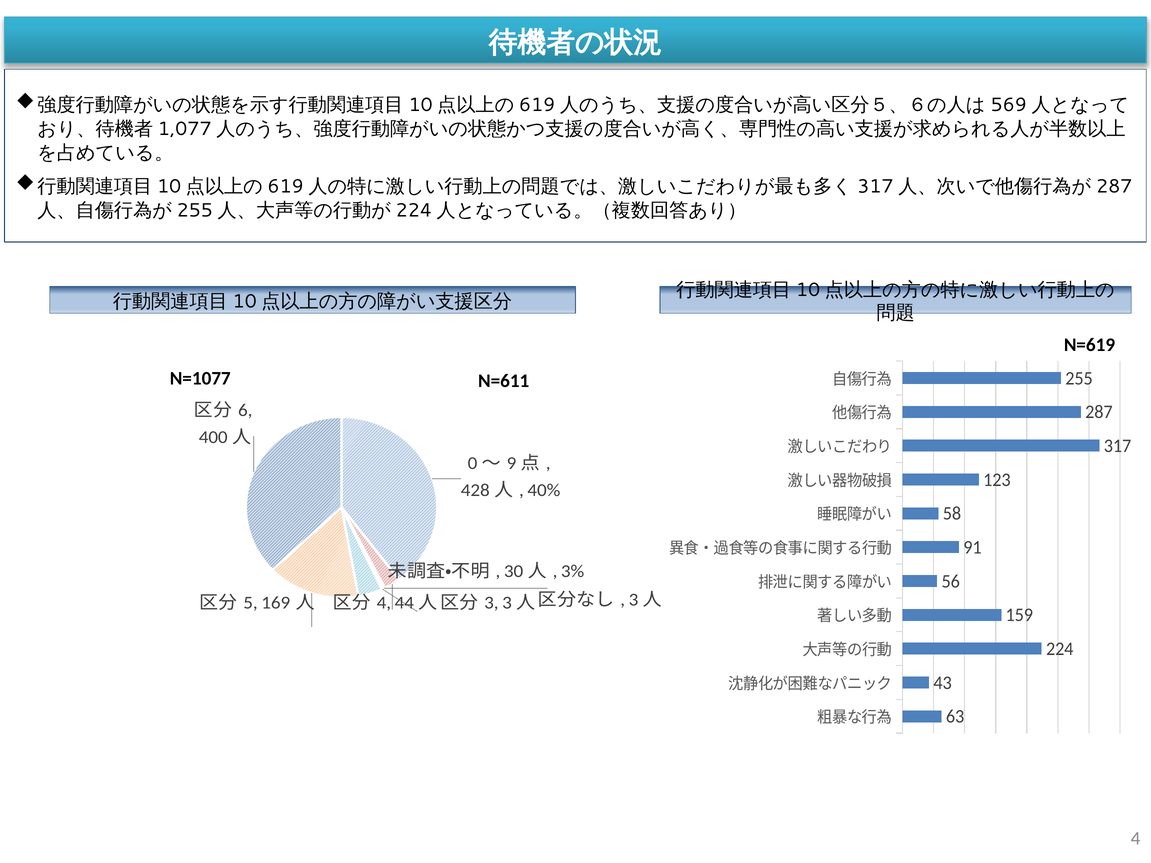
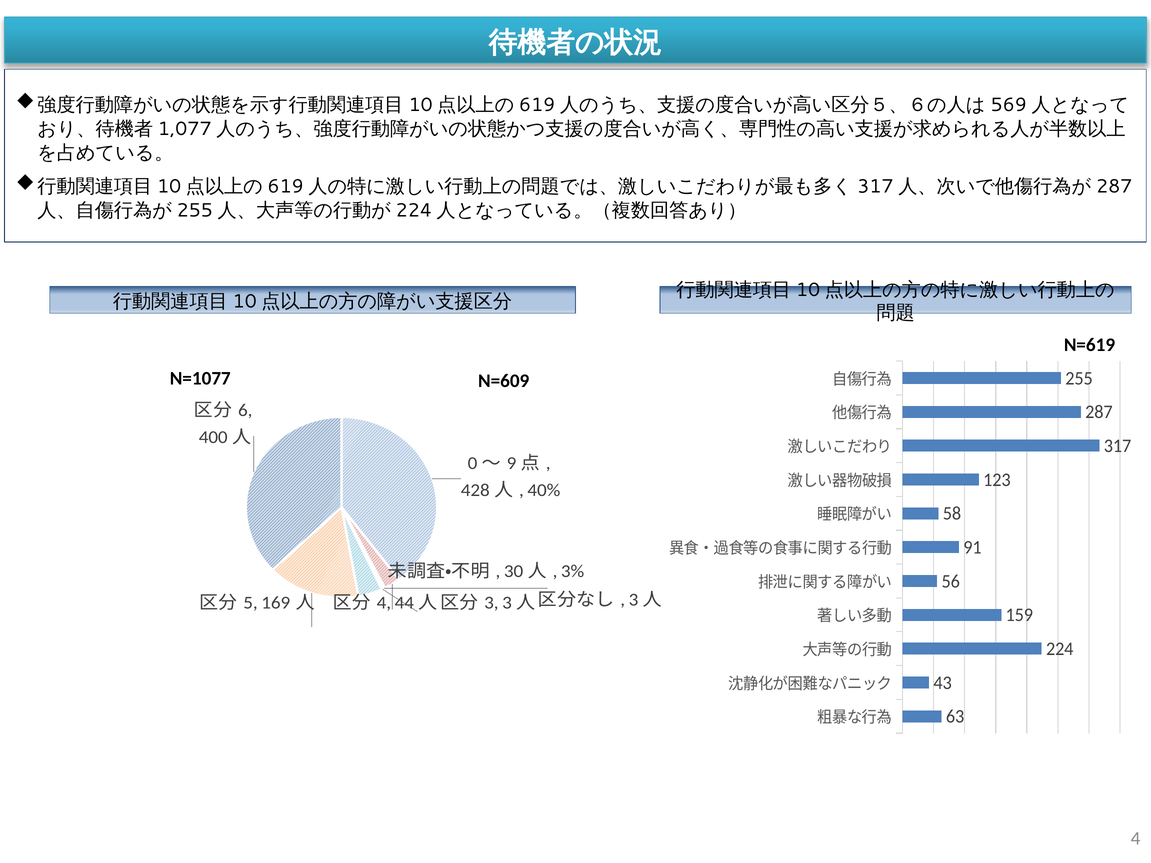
N=611: N=611 -> N=609 (504, 381)
